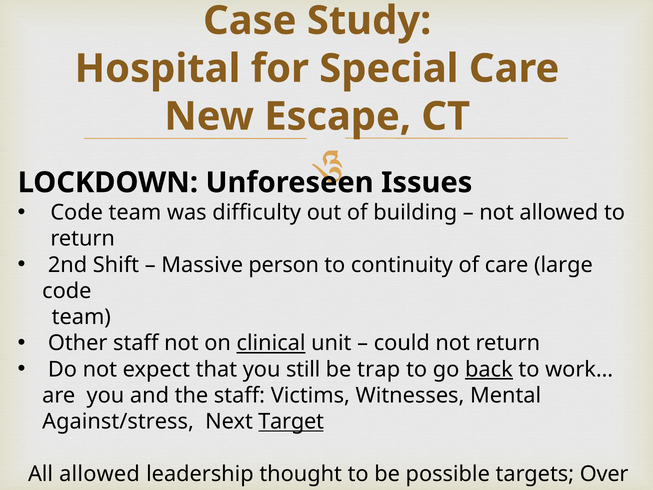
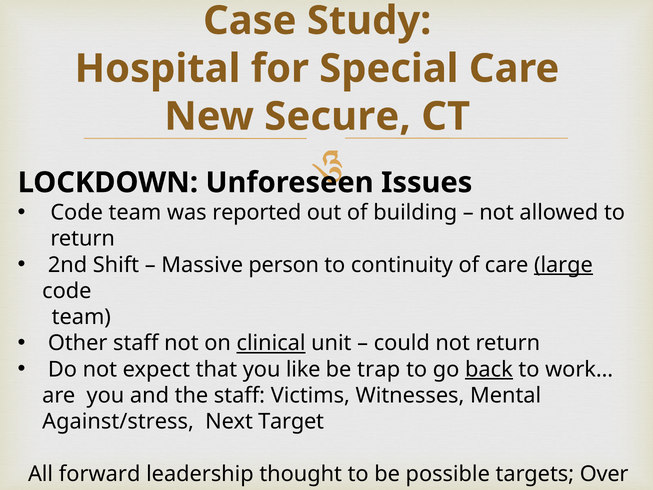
Escape: Escape -> Secure (338, 116)
difficulty: difficulty -> reported (257, 212)
large underline: none -> present (563, 265)
still: still -> like (303, 369)
Target underline: present -> none (291, 421)
All allowed: allowed -> forward (100, 474)
